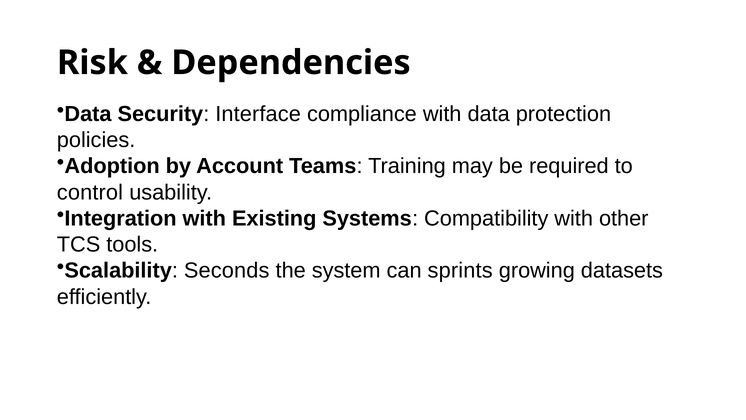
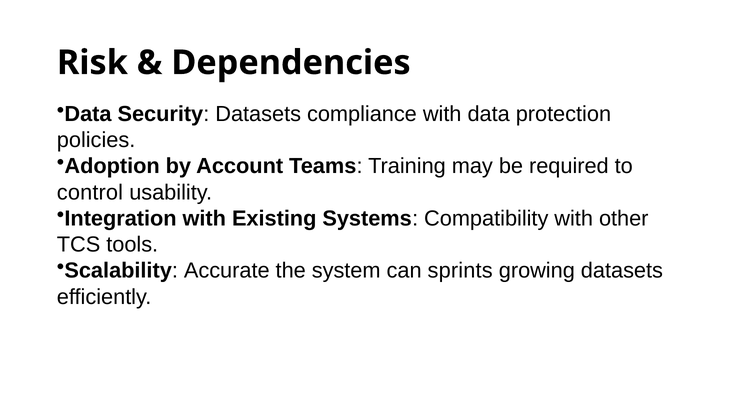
Security Interface: Interface -> Datasets (258, 114)
Seconds: Seconds -> Accurate (227, 271)
